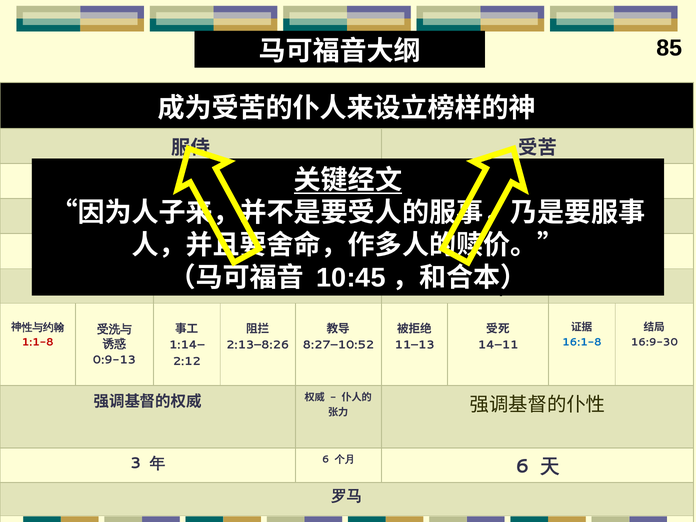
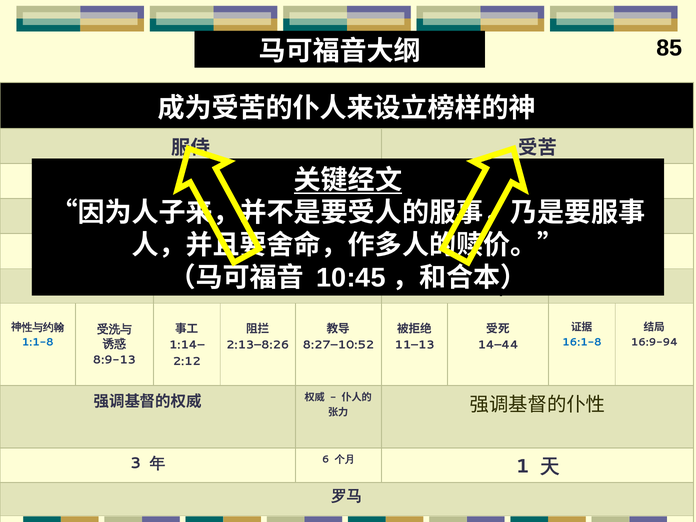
16:9-30: 16:9-30 -> 16:9-94 (654, 342)
1:1-8 colour: red -> blue (38, 342)
14–11: 14–11 -> 14–44 (498, 345)
0:9-13: 0:9-13 -> 8:9-13 (114, 360)
6: 6 -> 1 (522, 466)
